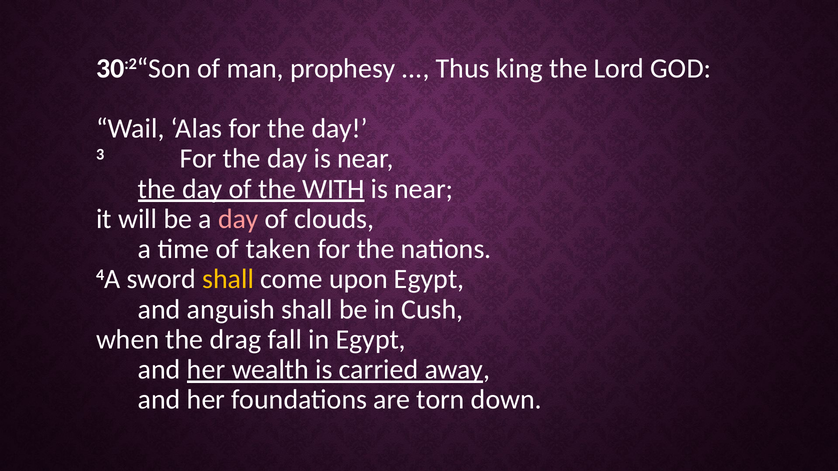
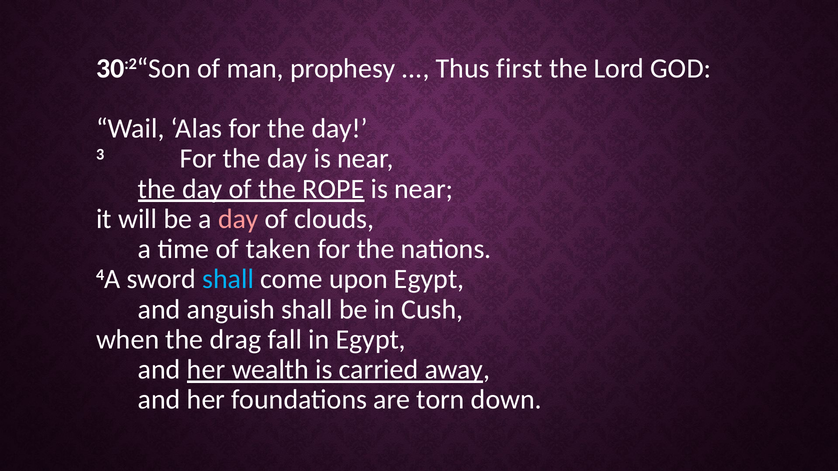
king: king -> first (519, 68)
WITH: WITH -> ROPE (333, 189)
shall colour: yellow -> light blue (228, 279)
